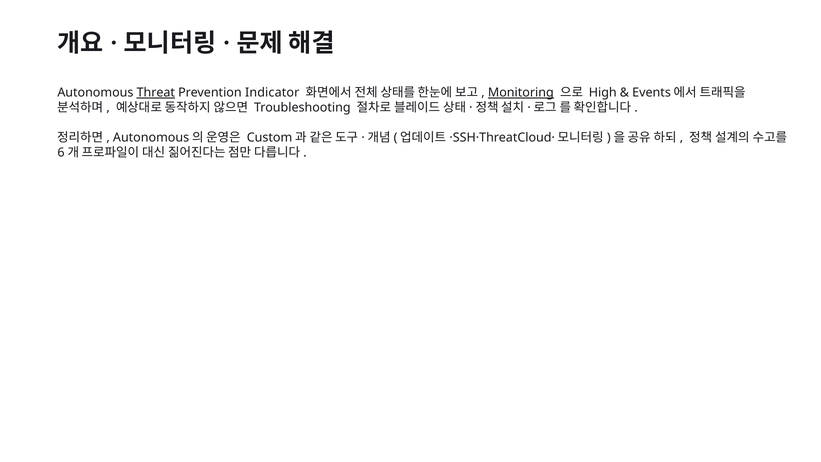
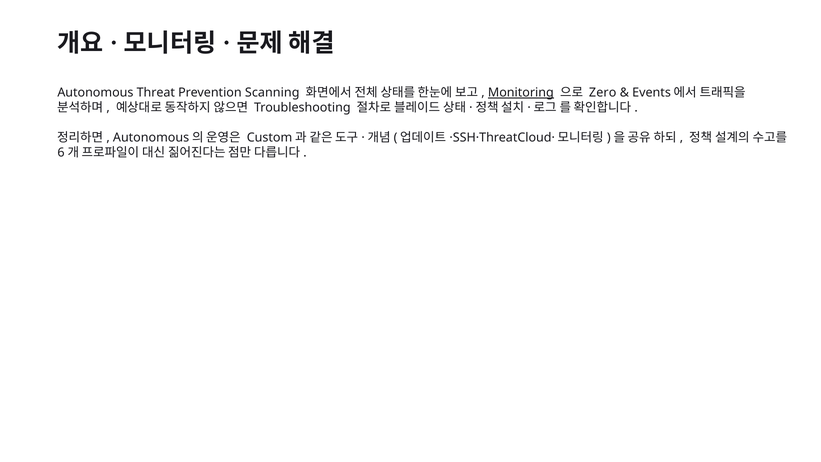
Threat underline: present -> none (156, 93)
Indicator: Indicator -> Scanning (272, 93)
High: High -> Zero (603, 93)
